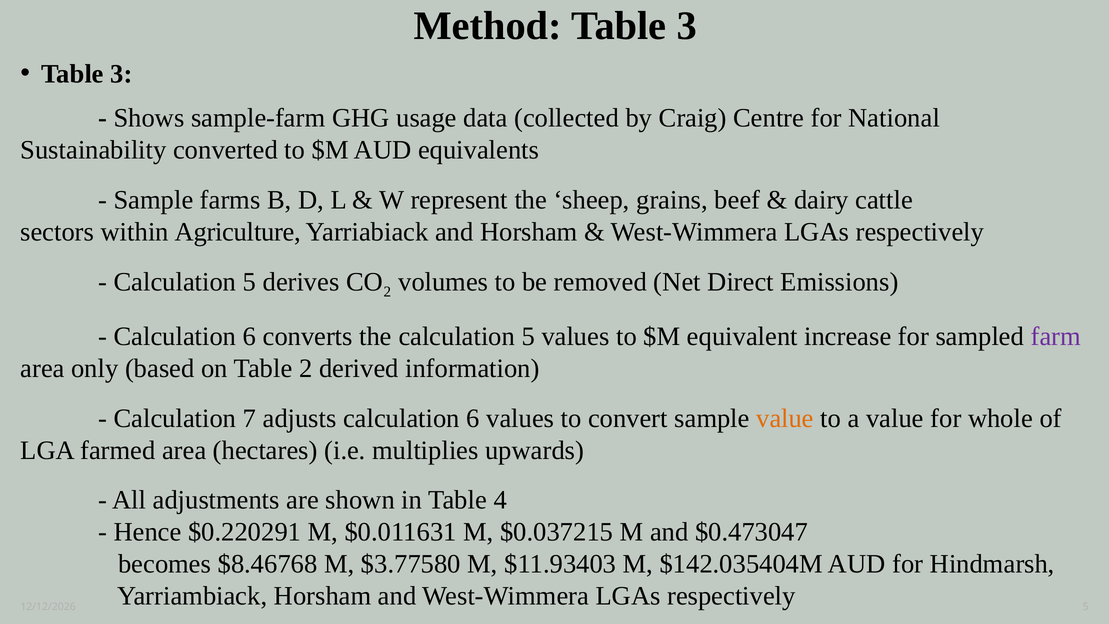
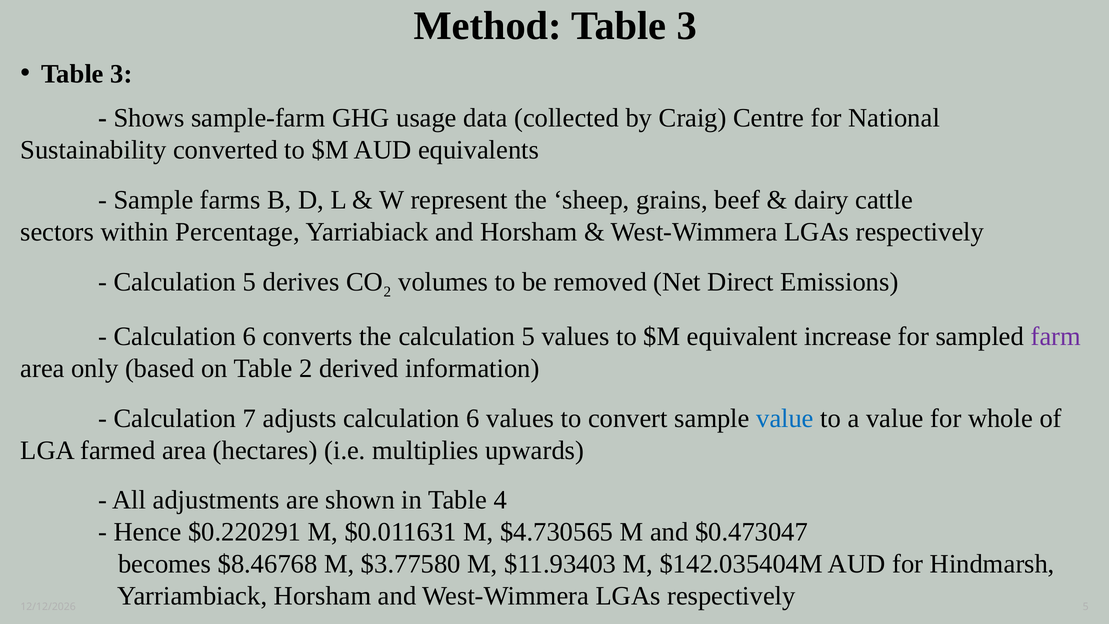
Agriculture: Agriculture -> Percentage (238, 232)
value colour: orange -> blue (785, 418)
$0.037215: $0.037215 -> $4.730565 (557, 532)
